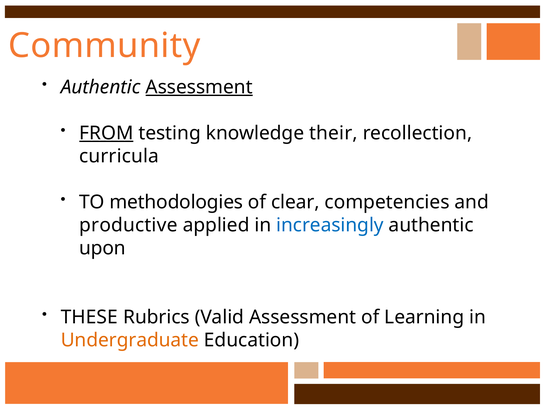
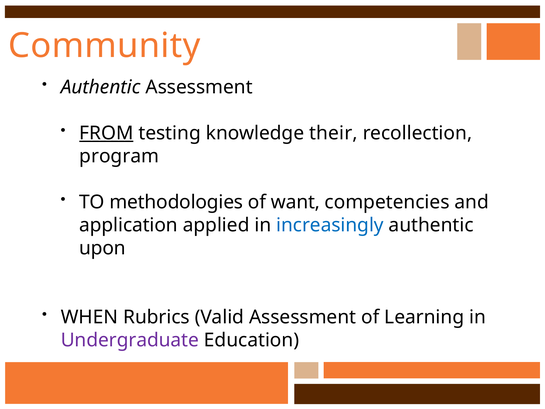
Assessment underline: present -> none (199, 87)
curricula: curricula -> program (119, 156)
clear: clear -> want (295, 202)
productive: productive -> application (129, 225)
THESE: THESE -> WHEN (89, 317)
Undergraduate colour: orange -> purple (130, 340)
